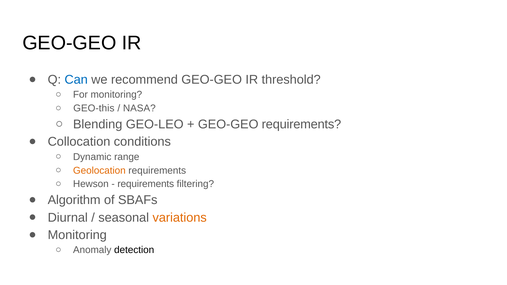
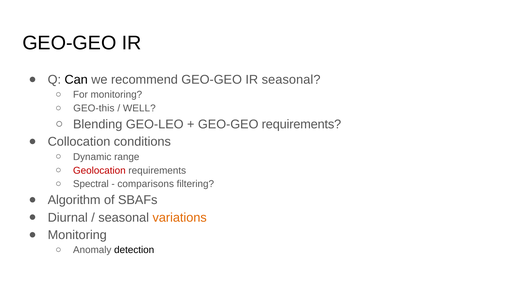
Can colour: blue -> black (76, 80)
IR threshold: threshold -> seasonal (291, 80)
NASA: NASA -> WELL (139, 108)
Geolocation colour: orange -> red (99, 171)
Hewson: Hewson -> Spectral (91, 184)
requirements: requirements -> comparisons (146, 184)
